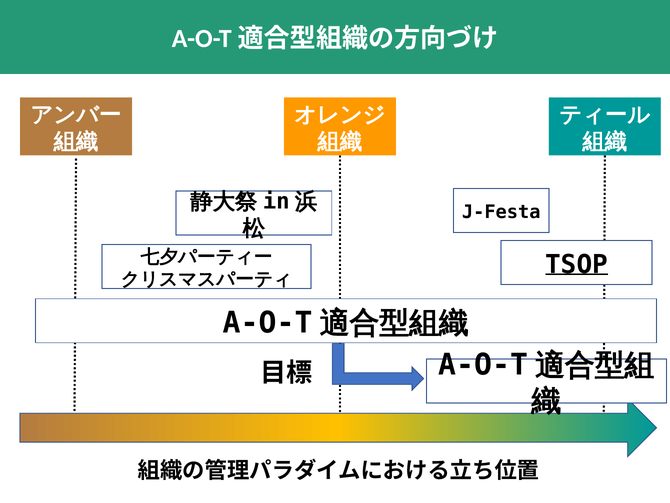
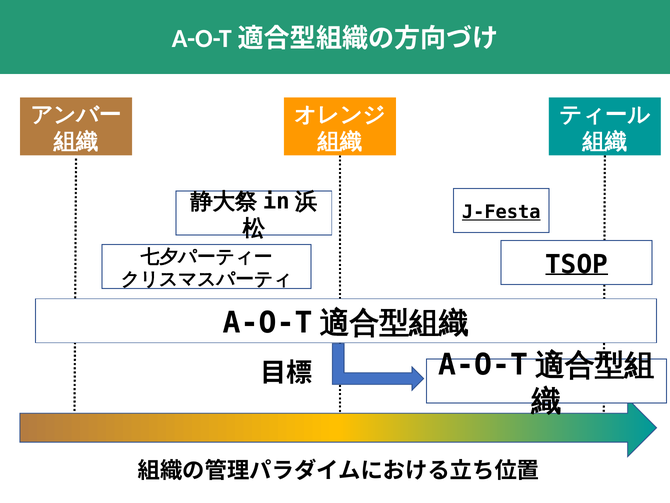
J-Festa underline: none -> present (501, 212)
